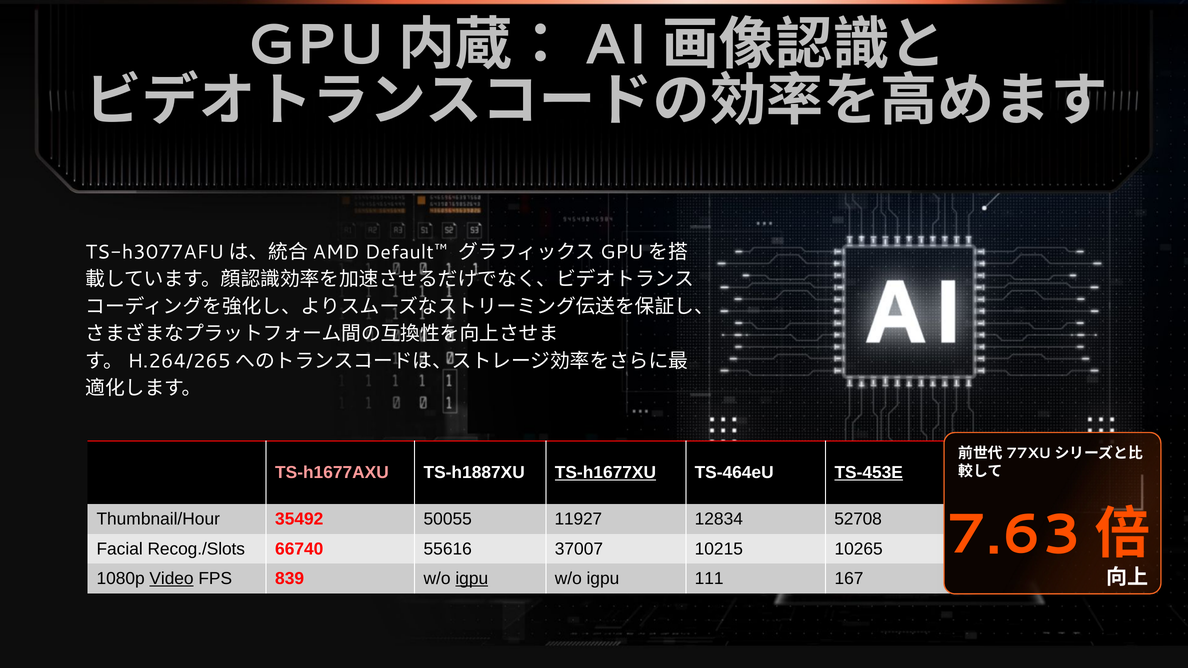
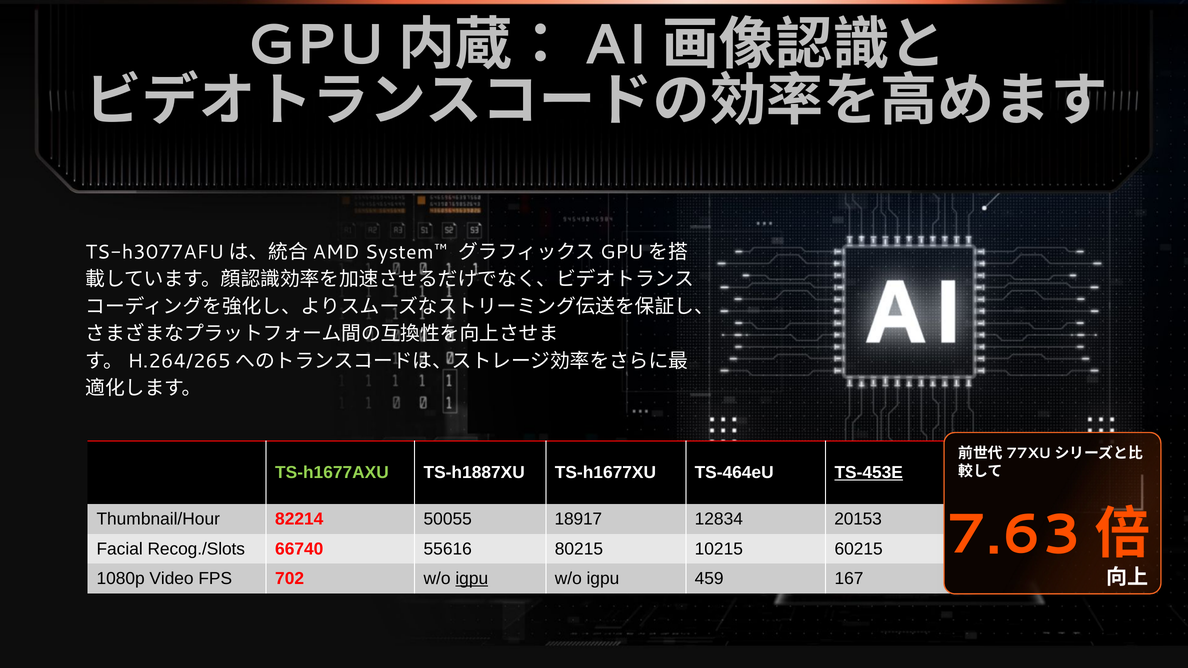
Default™: Default™ -> System™ (406, 252)
TS-h1677AXU colour: pink -> light green (332, 473)
TS-h1677XU underline: present -> none (605, 473)
35492: 35492 -> 82214 (299, 519)
11927: 11927 -> 18917 (578, 519)
52708: 52708 -> 20153 (858, 519)
37007: 37007 -> 80215 (579, 549)
10265: 10265 -> 60215 (859, 549)
Video underline: present -> none (172, 579)
839: 839 -> 702 (290, 579)
111: 111 -> 459 (709, 579)
